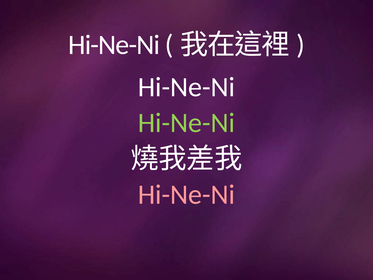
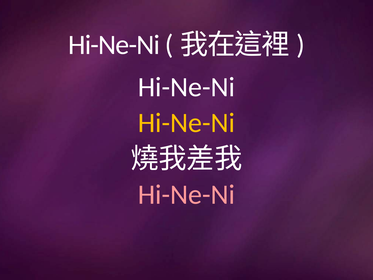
Hi-Ne-Ni colour: light green -> yellow (186, 123)
